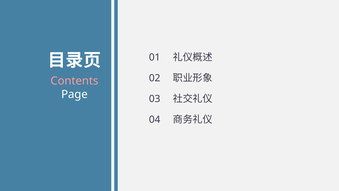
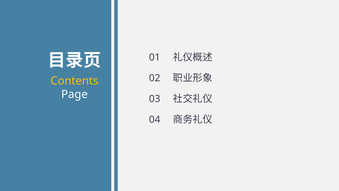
Contents colour: pink -> yellow (74, 81)
